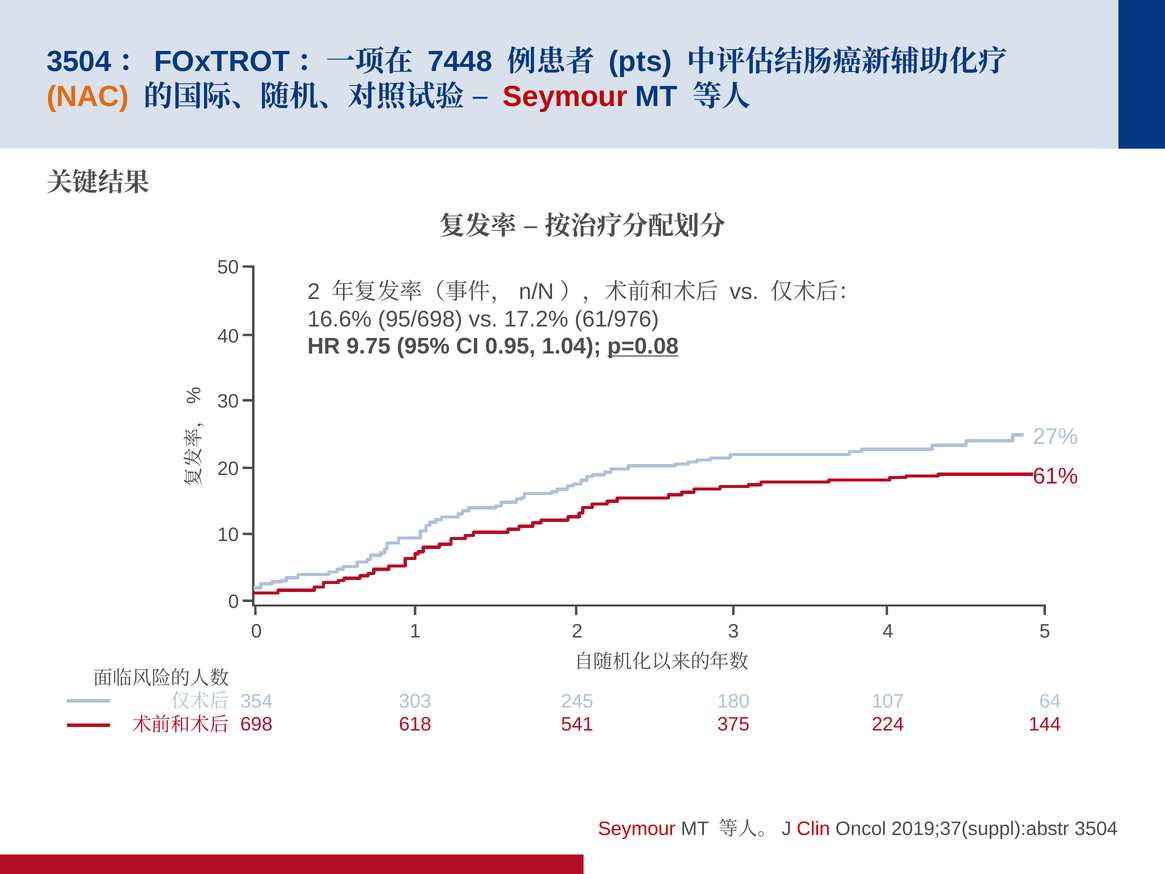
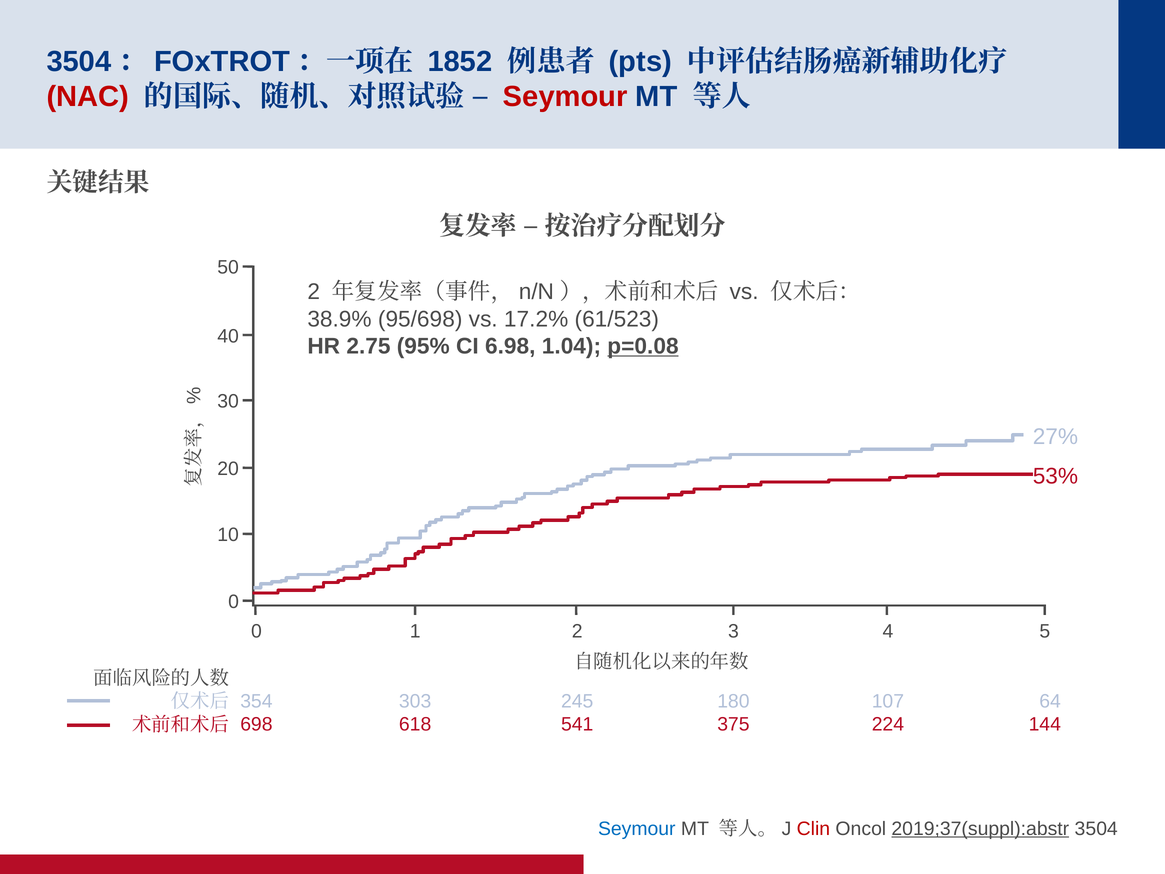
7448: 7448 -> 1852 (460, 62)
NAC colour: orange -> red (88, 97)
16.6%: 16.6% -> 38.9% (339, 319)
61/976: 61/976 -> 61/523 (617, 319)
9.75: 9.75 -> 2.75 (368, 346)
0.95: 0.95 -> 6.98 (510, 346)
61%: 61% -> 53% (1055, 476)
Seymour colour: red -> blue (637, 828)
2019;37(suppl):abstr underline: none -> present (980, 828)
